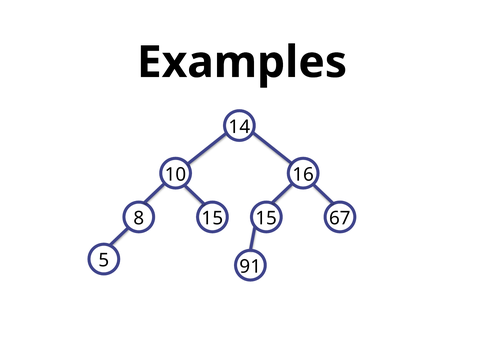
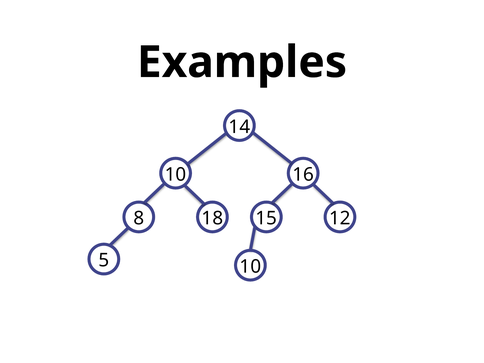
8 15: 15 -> 18 (212, 218)
67: 67 -> 12 (340, 218)
5 91: 91 -> 10 (250, 266)
